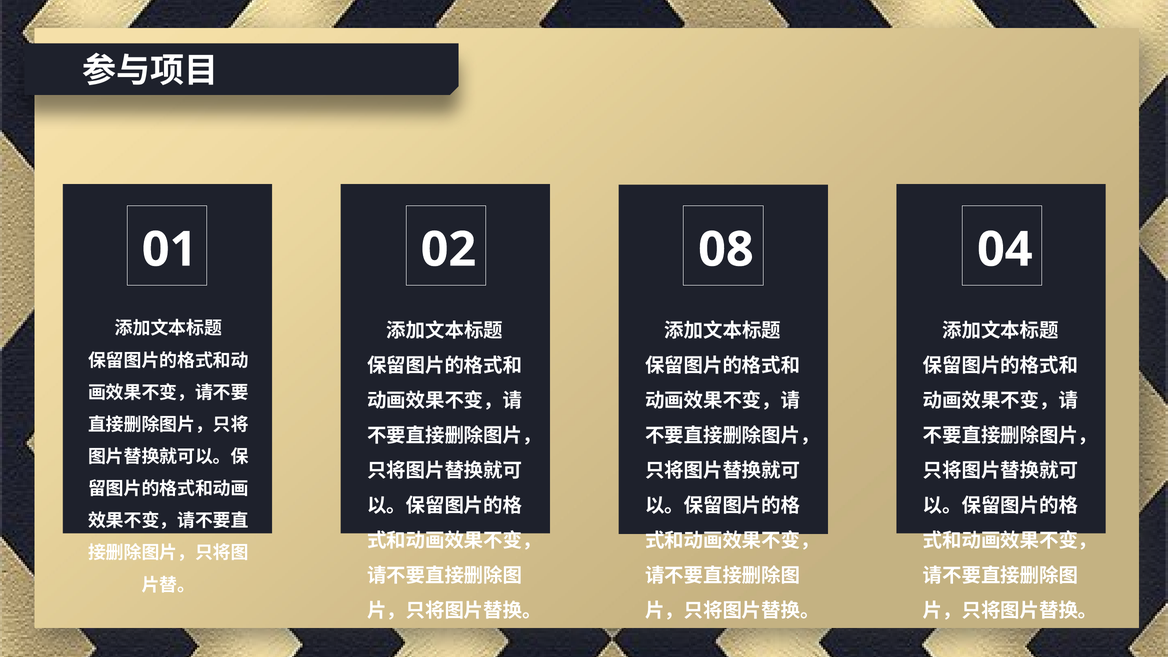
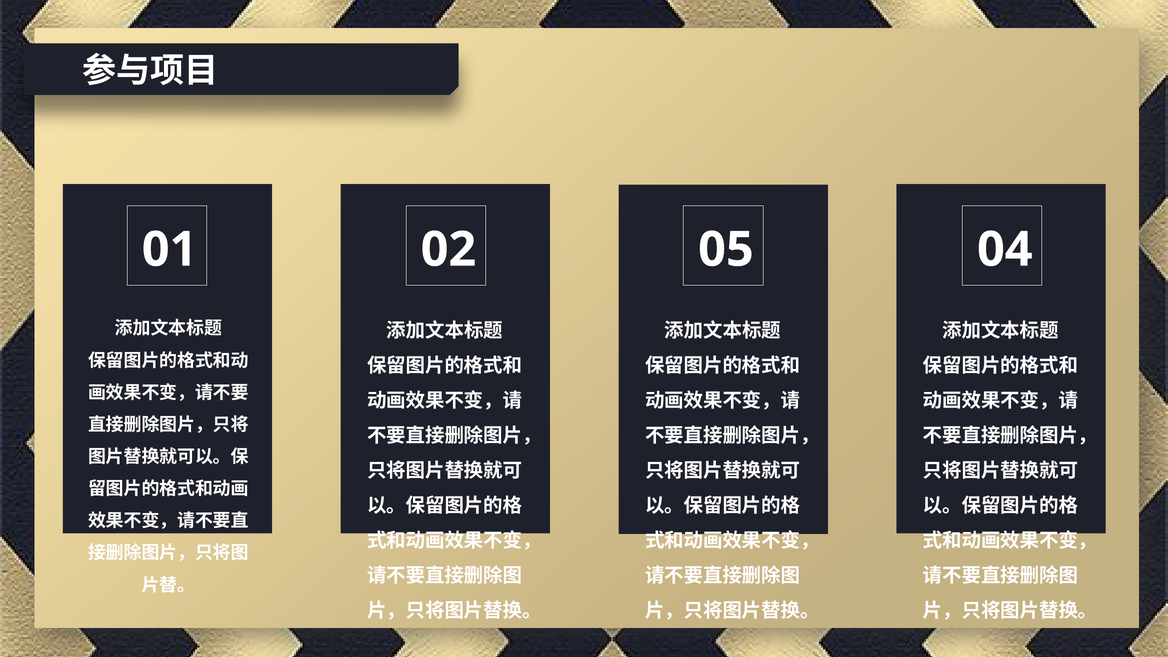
08: 08 -> 05 (726, 250)
